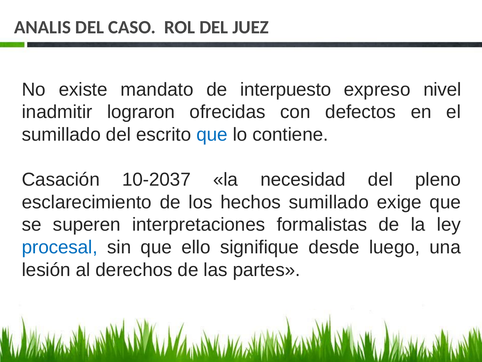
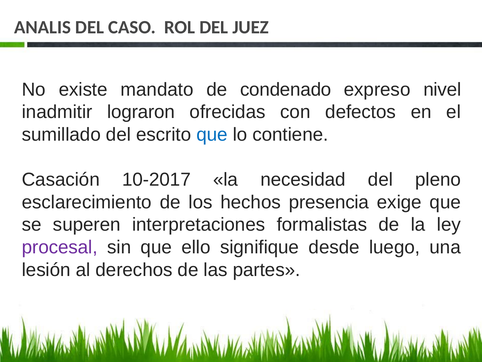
interpuesto: interpuesto -> condenado (286, 89)
10-2037: 10-2037 -> 10-2017 (156, 179)
hechos sumillado: sumillado -> presencia (329, 202)
procesal colour: blue -> purple (60, 247)
